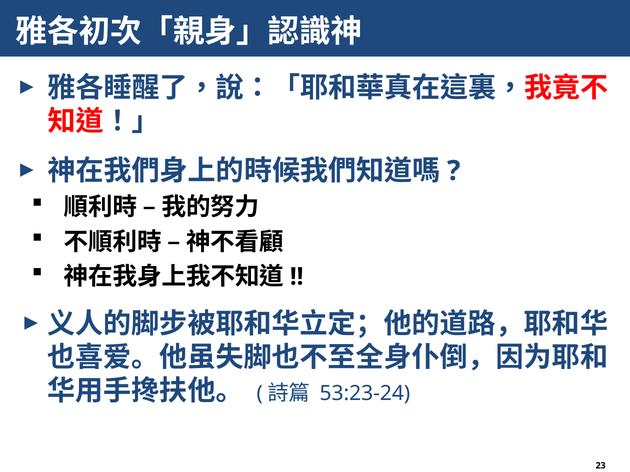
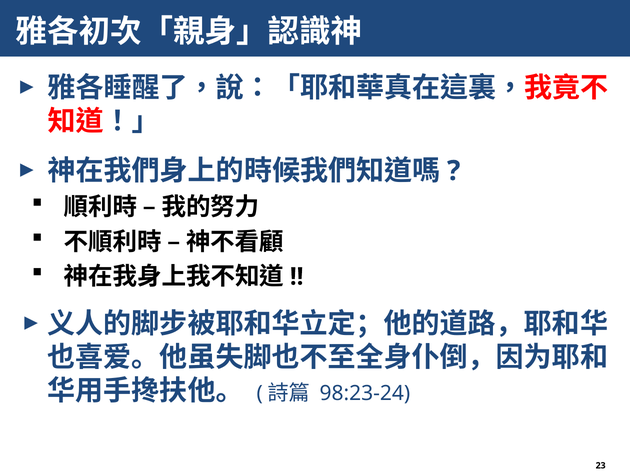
53:23-24: 53:23-24 -> 98:23-24 (365, 394)
